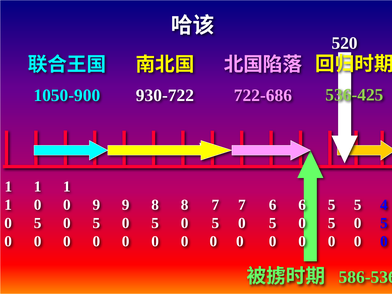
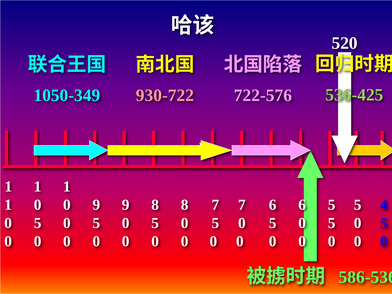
1050-900: 1050-900 -> 1050-349 (67, 95)
930-722 colour: white -> pink (165, 95)
722-686: 722-686 -> 722-576 (263, 95)
